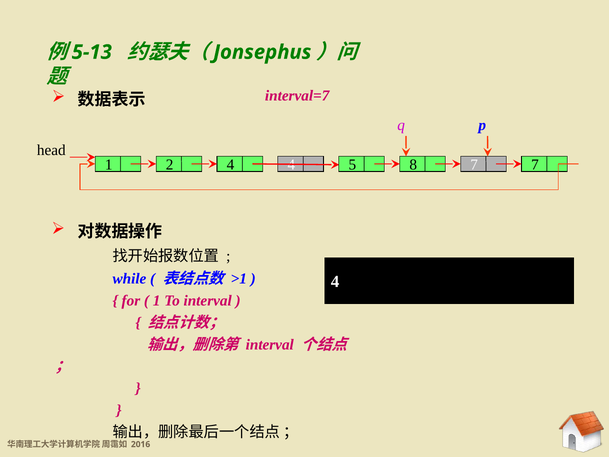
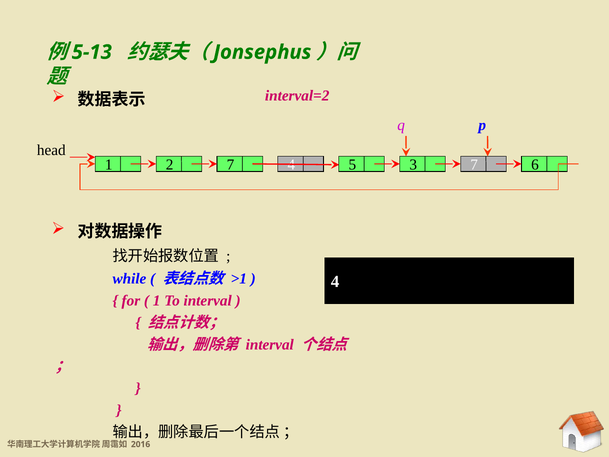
interval=7: interval=7 -> interval=2 (297, 96)
2 4: 4 -> 7 (231, 165)
4 5 8: 8 -> 3 (413, 165)
7 7: 7 -> 6 (535, 165)
